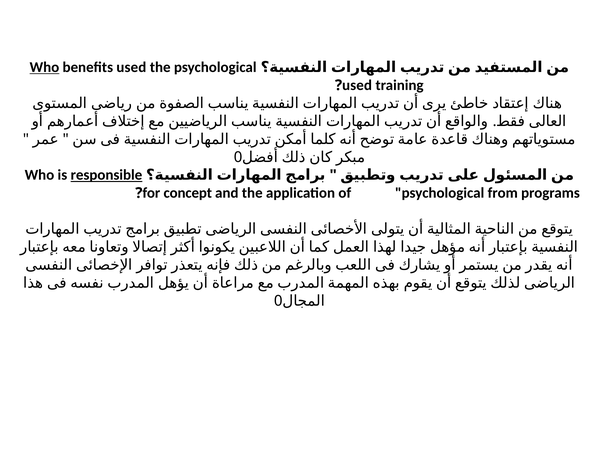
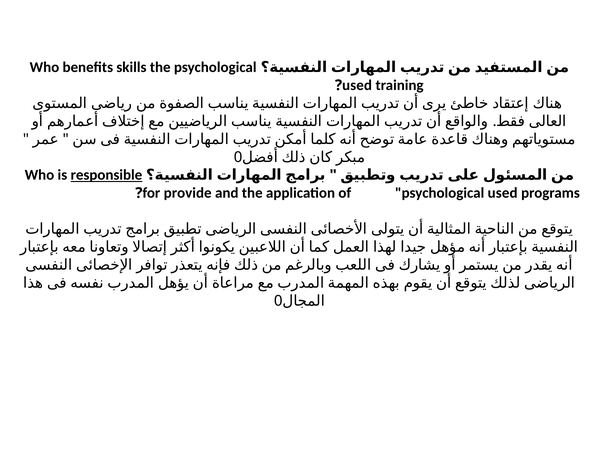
Who underline: present -> none (44, 67)
benefits used: used -> skills (131, 67)
concept: concept -> provide (188, 193)
of psychological from: from -> used (503, 193)
